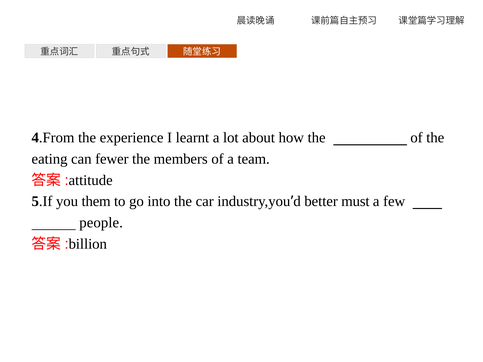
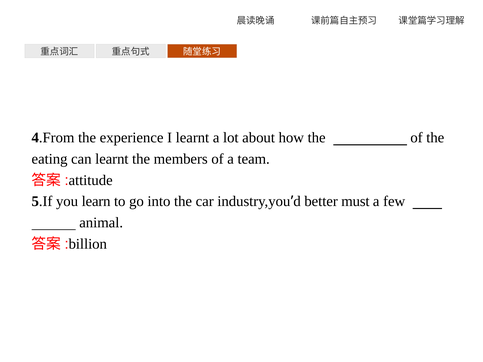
can fewer: fewer -> learnt (112, 159)
them: them -> learn (96, 202)
people: people -> animal (101, 223)
